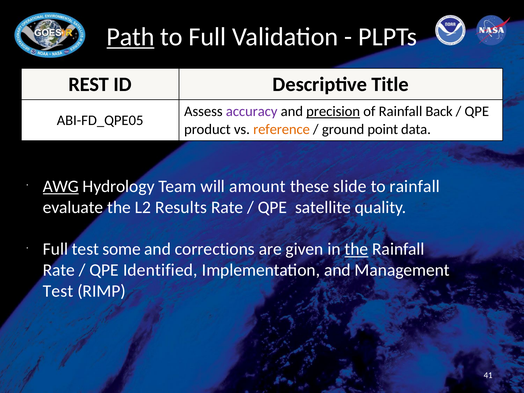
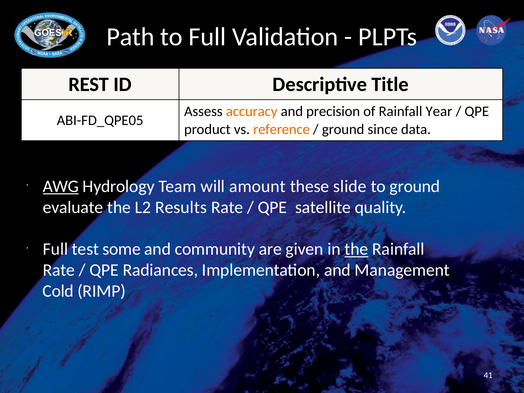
Path underline: present -> none (131, 37)
accuracy colour: purple -> orange (252, 112)
precision underline: present -> none (333, 112)
Back: Back -> Year (439, 112)
point: point -> since (383, 129)
to rainfall: rainfall -> ground (415, 186)
corrections: corrections -> community (215, 249)
Identified: Identified -> Radiances (160, 270)
Test: Test -> Cold (58, 291)
